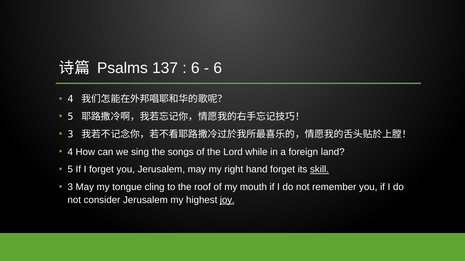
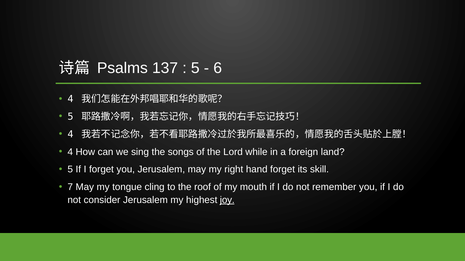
6: 6 -> 5 (195, 68)
3: 3 -> 4 (70, 135)
skill underline: present -> none (319, 170)
3: 3 -> 7 (70, 187)
